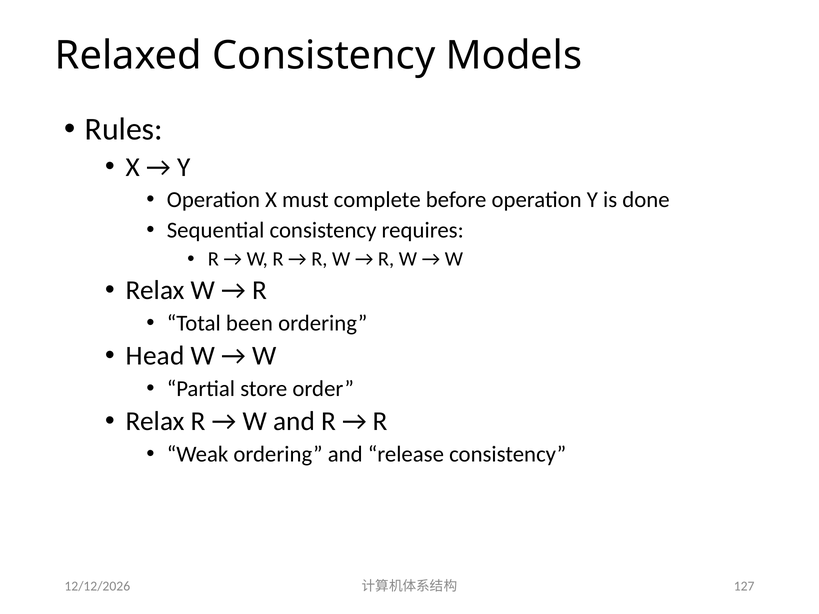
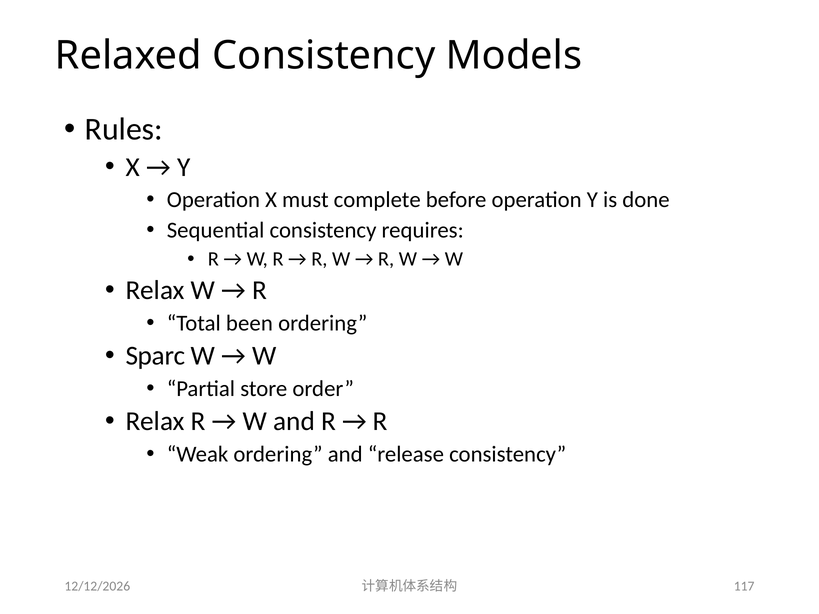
Head: Head -> Sparc (155, 356)
127: 127 -> 117 (744, 586)
